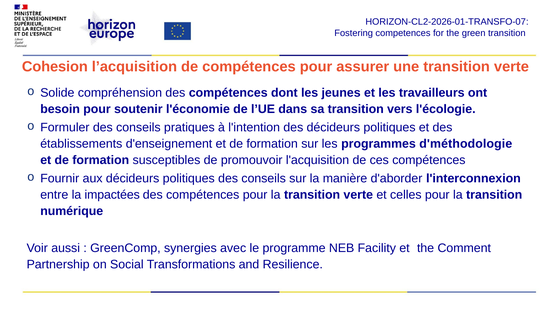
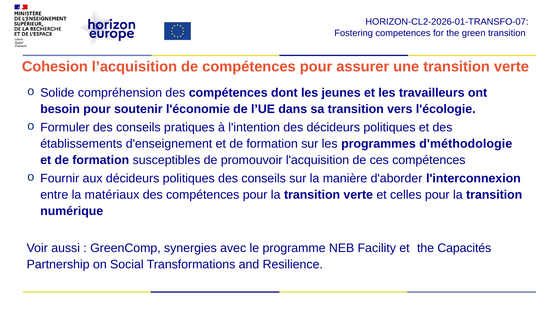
impactées: impactées -> matériaux (112, 195)
Comment: Comment -> Capacités (464, 249)
